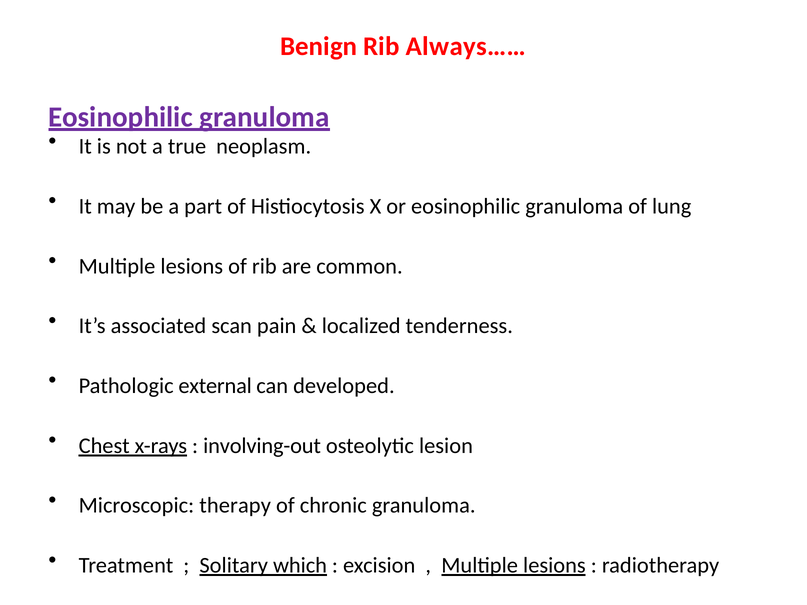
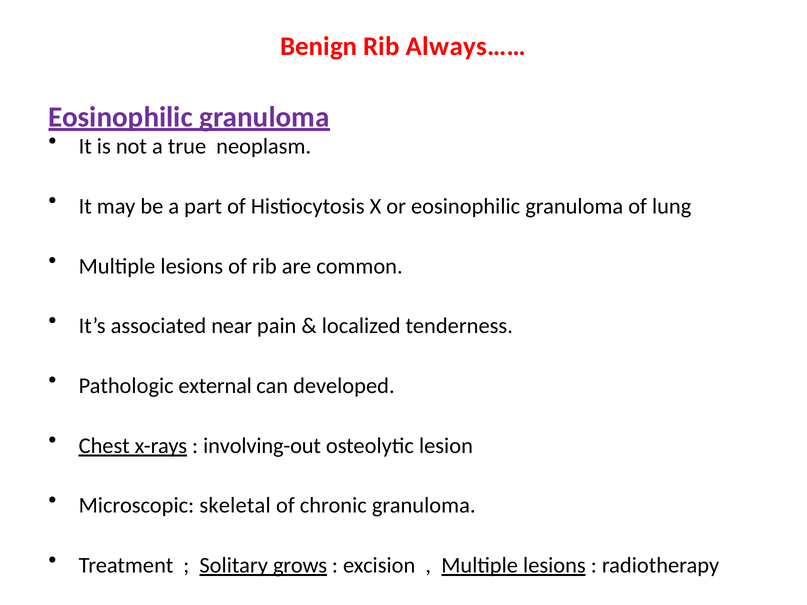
scan: scan -> near (232, 326)
therapy: therapy -> skeletal (235, 506)
which: which -> grows (300, 566)
